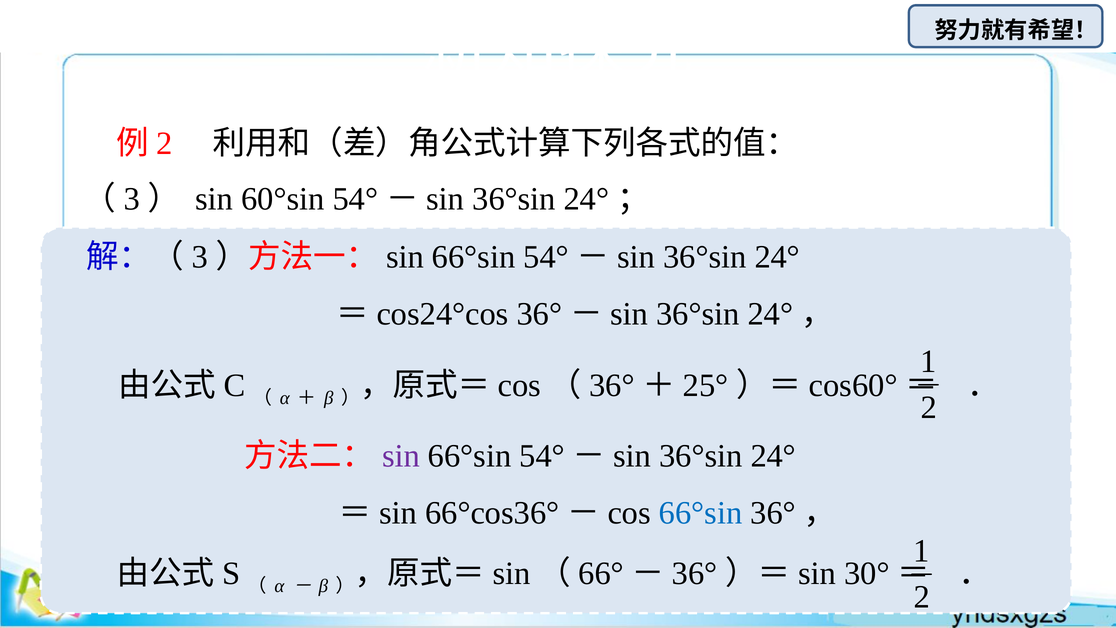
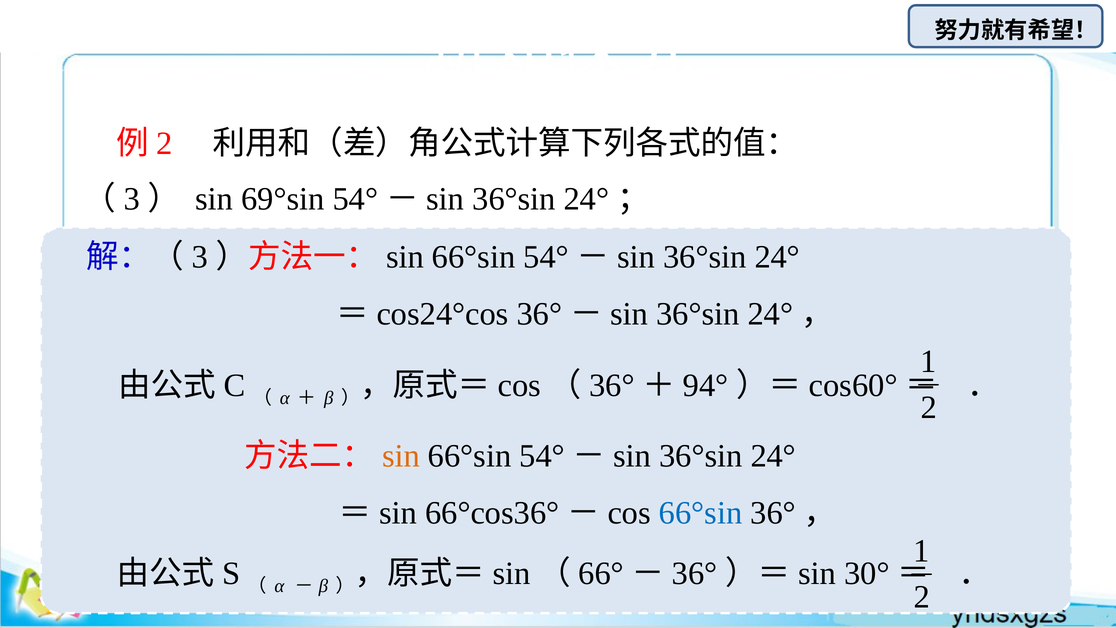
60°sin: 60°sin -> 69°sin (283, 199)
25°: 25° -> 94° (706, 385)
sin colour: purple -> orange (401, 456)
